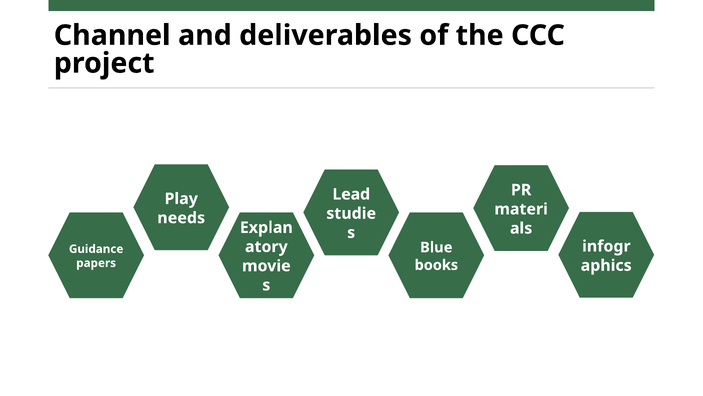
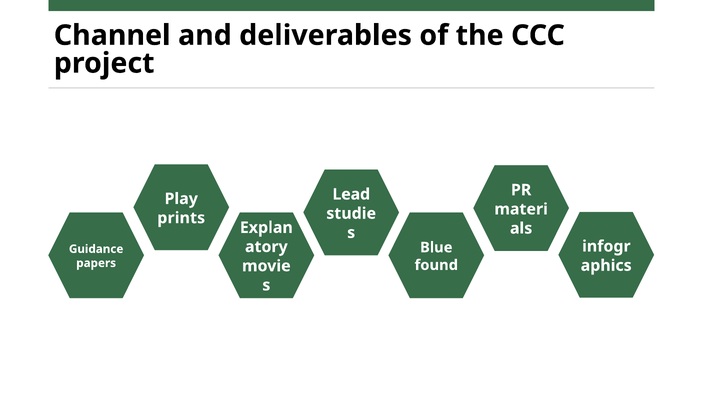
needs: needs -> prints (181, 218)
books: books -> found (436, 265)
